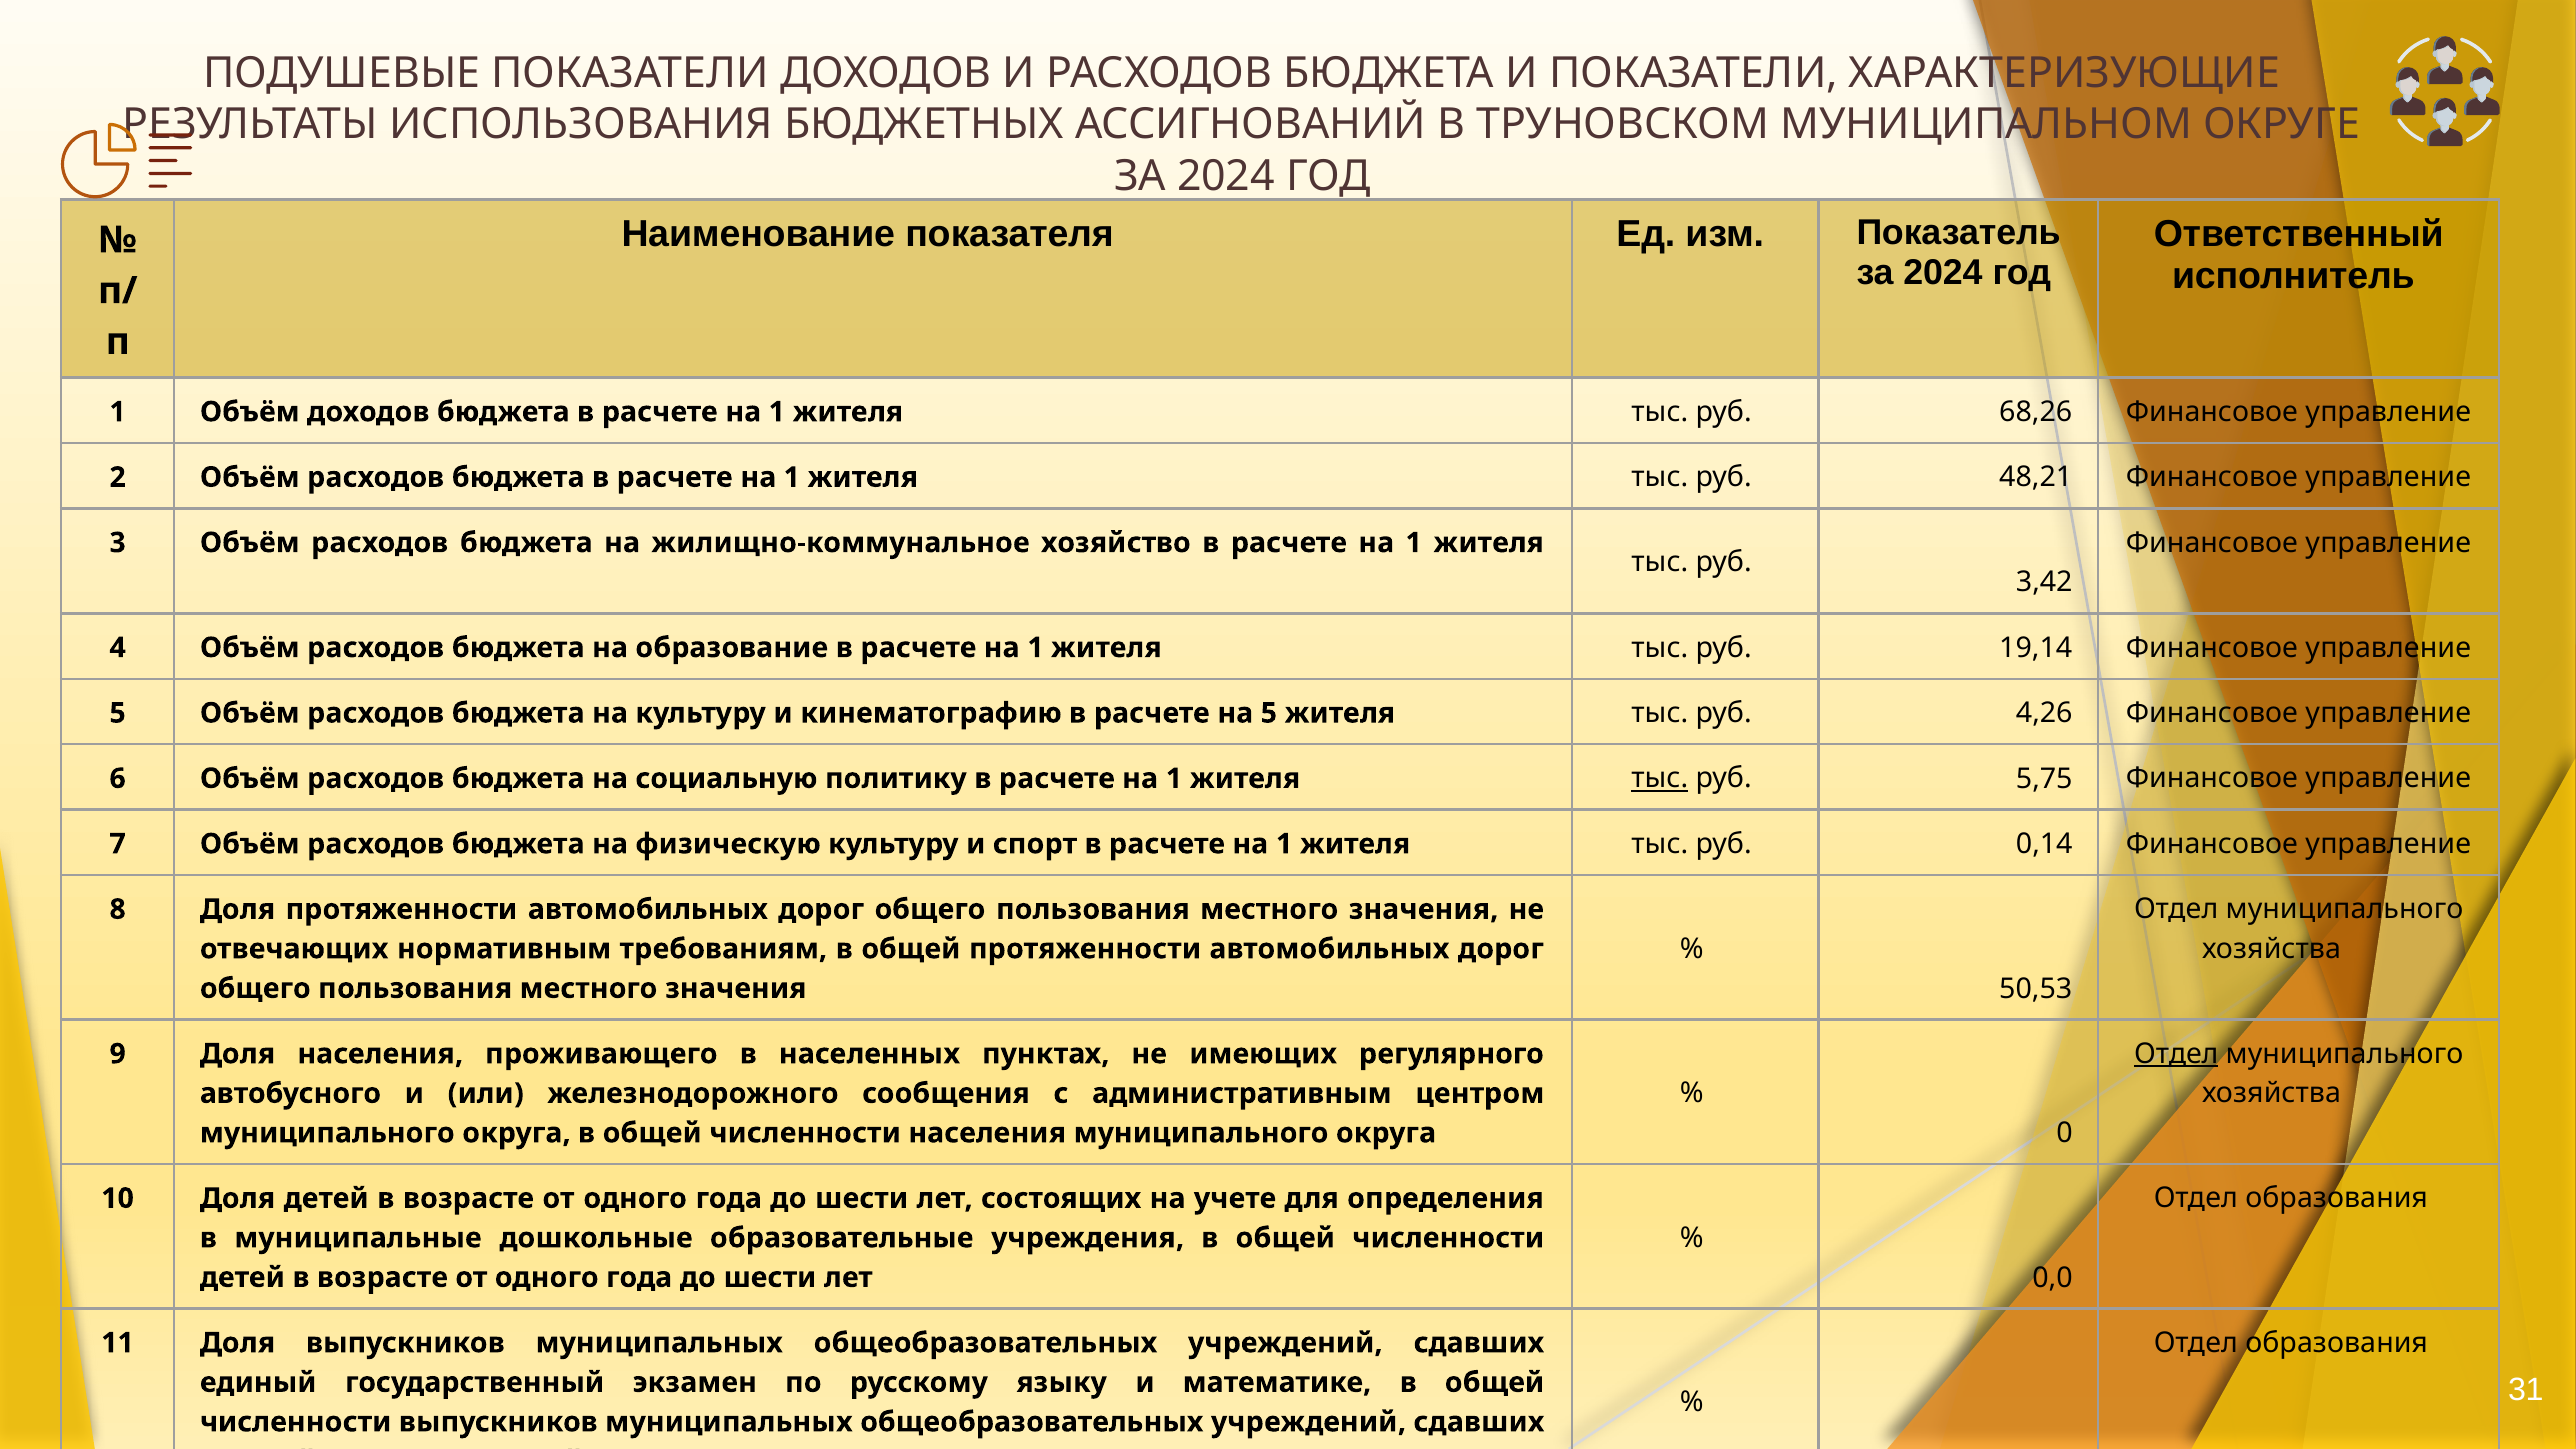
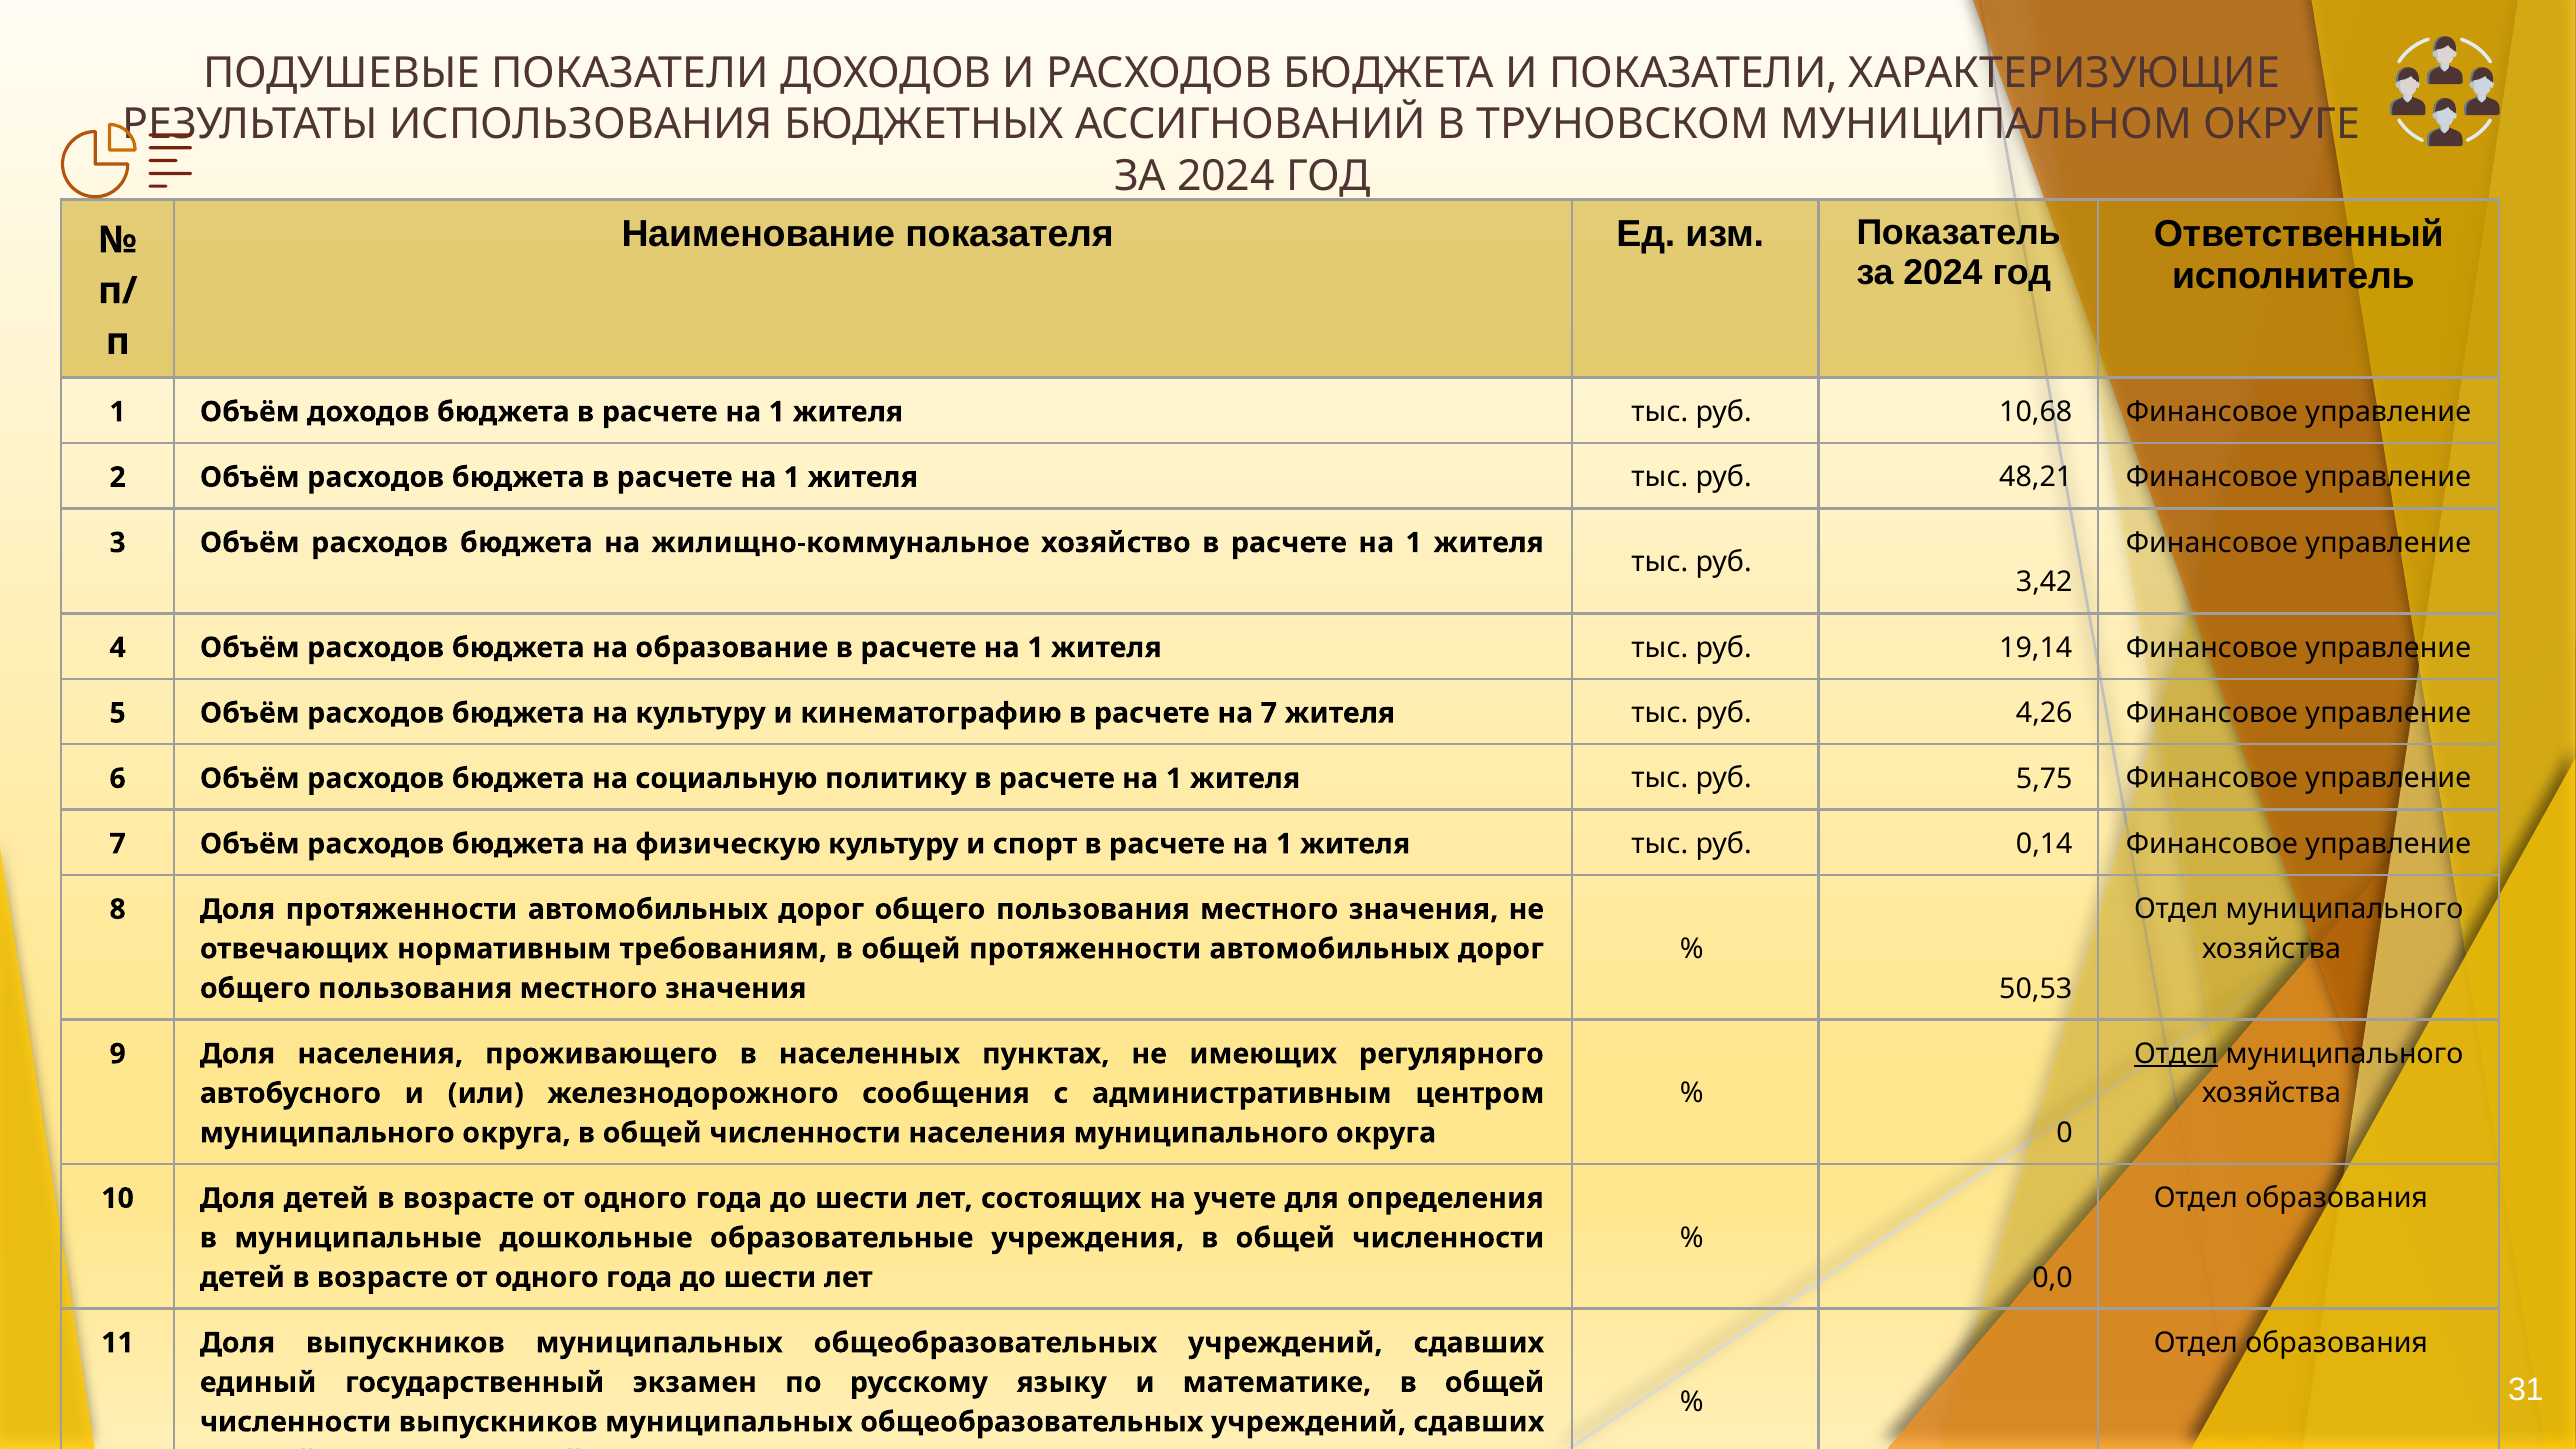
68,26: 68,26 -> 10,68 (2036, 412)
на 5: 5 -> 7 (1269, 713)
тыс underline: present -> none (1660, 779)
